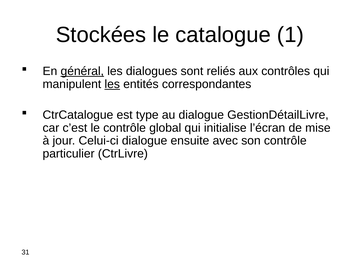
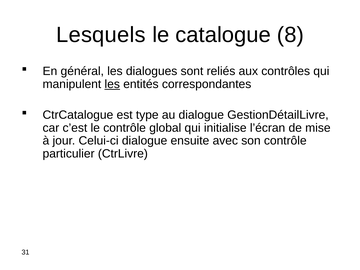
Stockées: Stockées -> Lesquels (101, 35)
1: 1 -> 8 (290, 35)
général underline: present -> none (82, 71)
